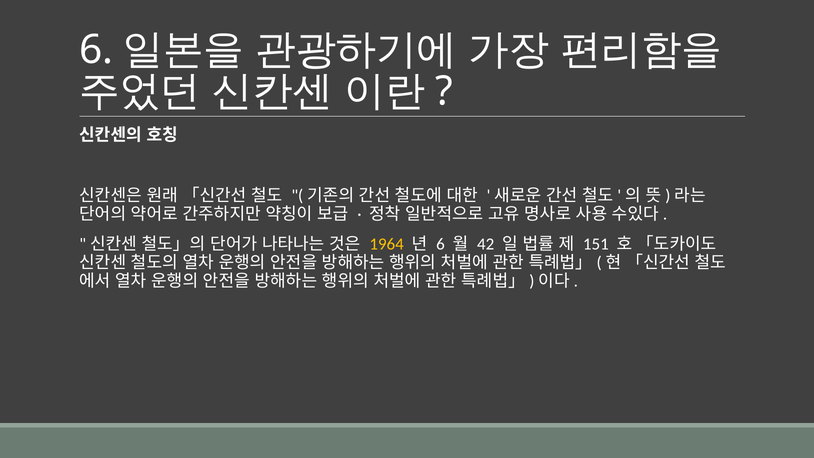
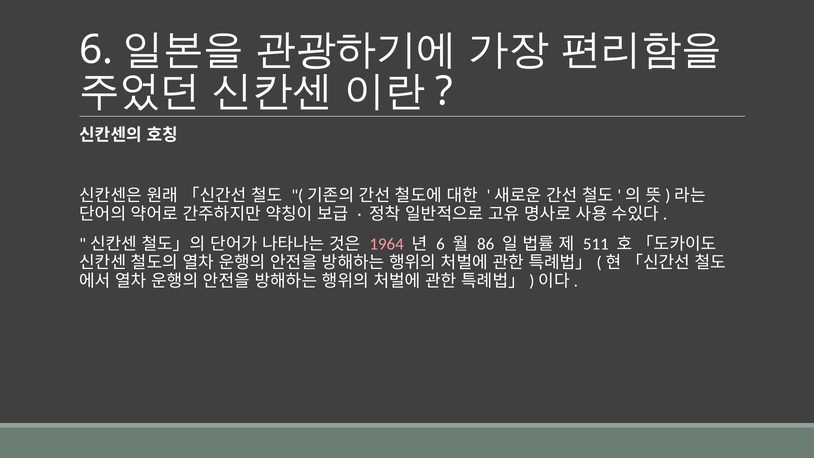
1964 colour: yellow -> pink (387, 244)
42: 42 -> 86 (486, 244)
151: 151 -> 511 (596, 244)
